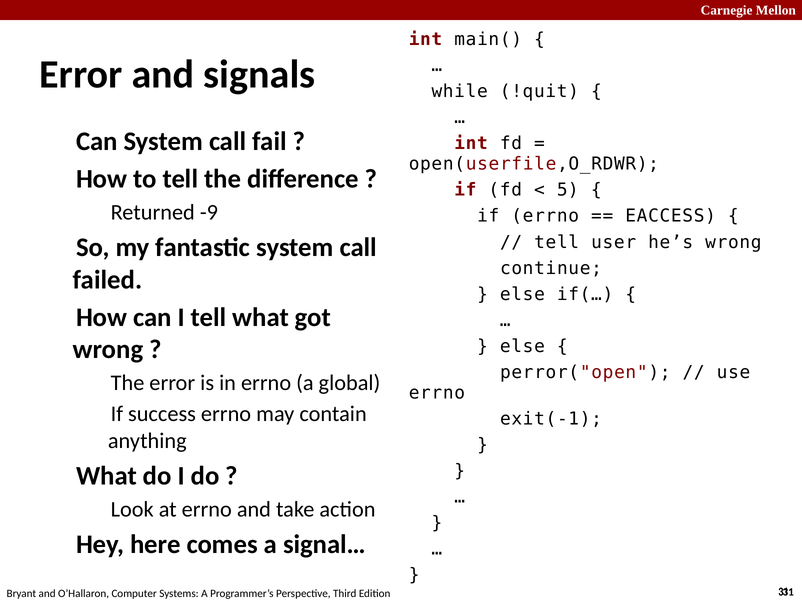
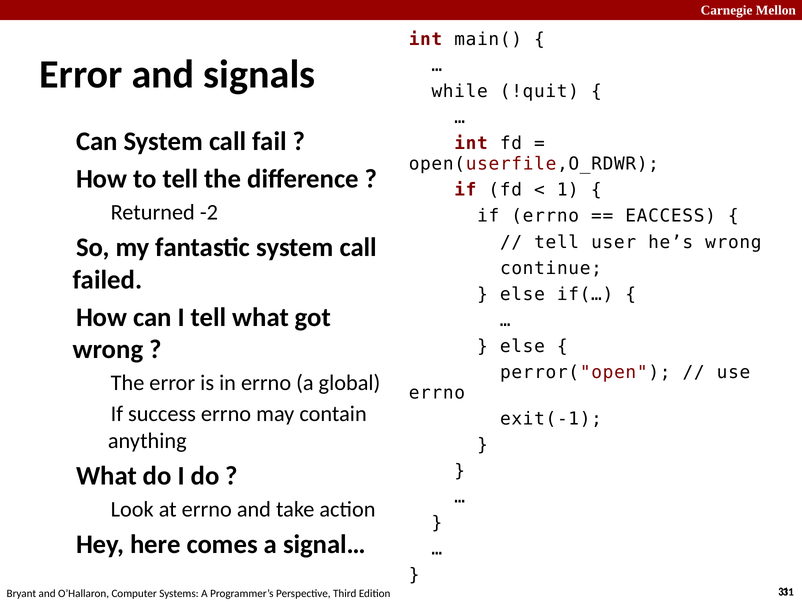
5: 5 -> 1 (568, 190)
-9: -9 -> -2 (209, 212)
